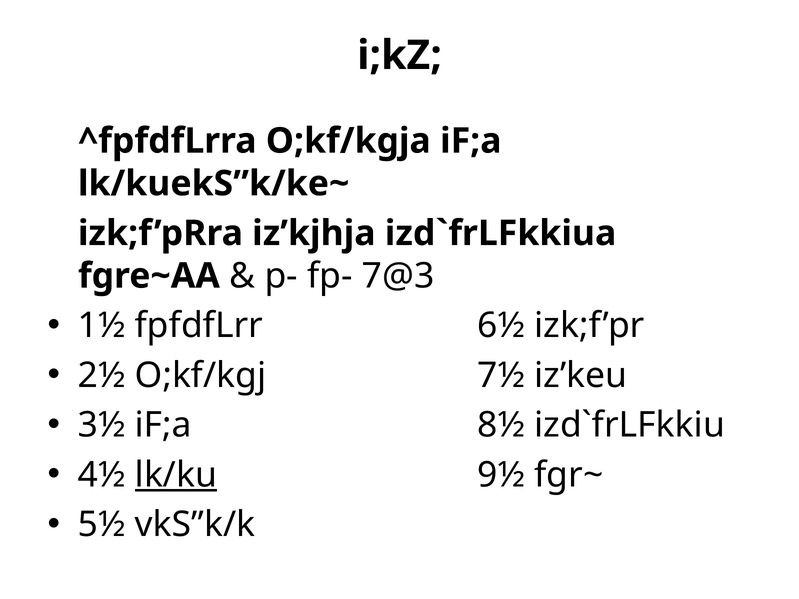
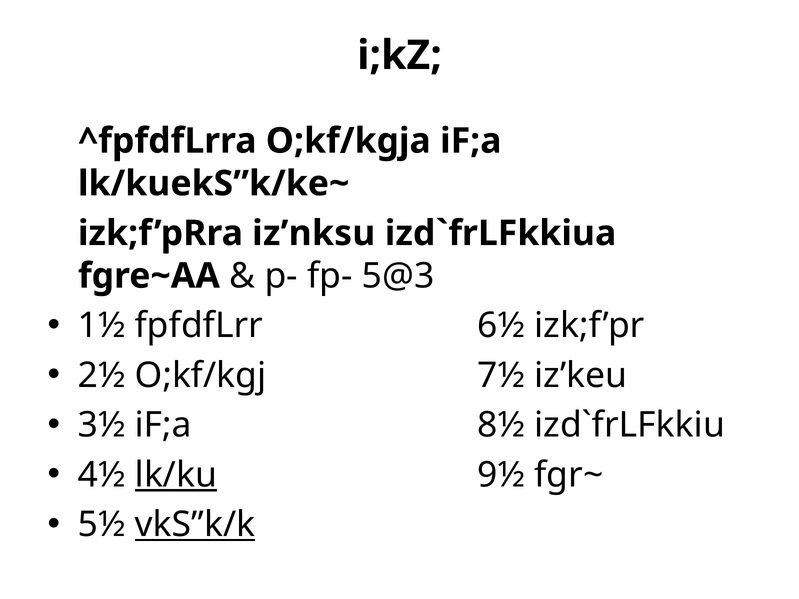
iz’kjhja: iz’kjhja -> iz’nksu (314, 233)
7@3: 7@3 -> 5@3 (398, 276)
vkS”k/k underline: none -> present (195, 525)
